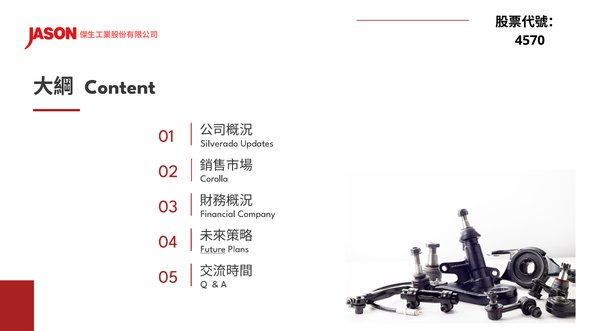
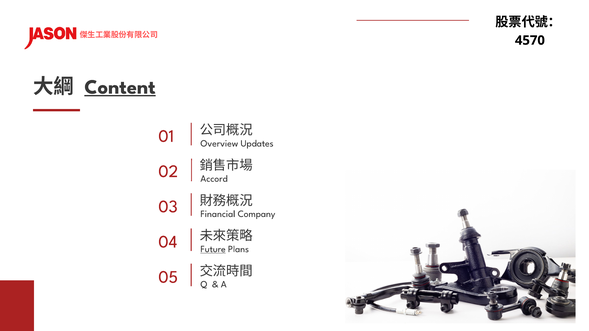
Content underline: none -> present (120, 87)
Silverado: Silverado -> Overview (219, 143)
Corolla: Corolla -> Accord (214, 179)
